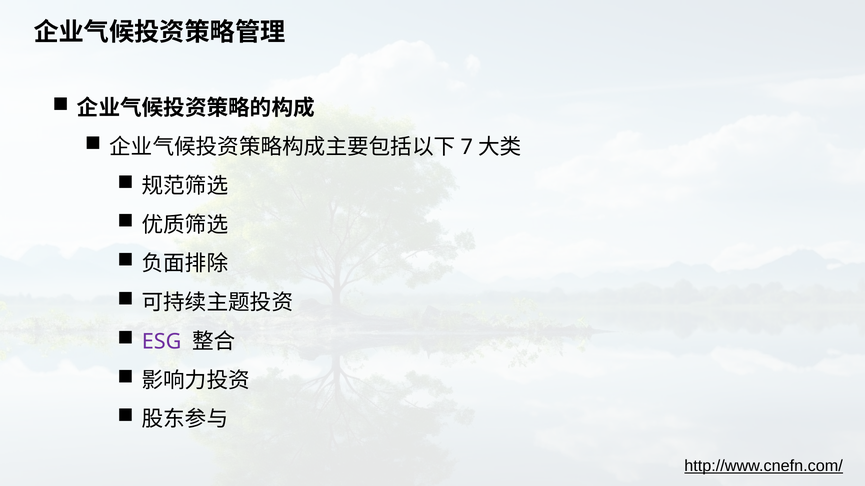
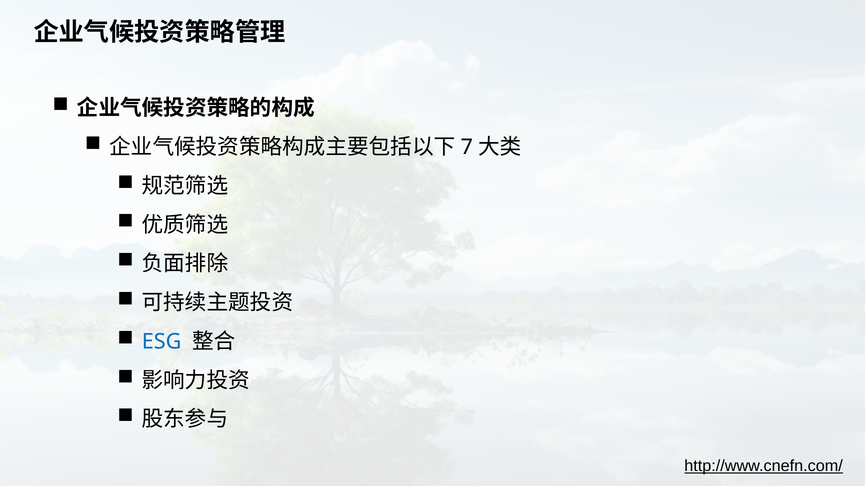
ESG colour: purple -> blue (162, 342)
